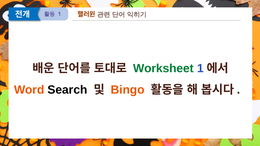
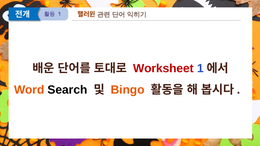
Worksheet colour: green -> red (163, 69)
